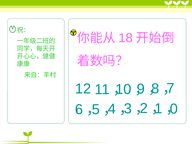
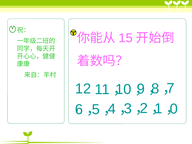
18: 18 -> 15 (126, 38)
